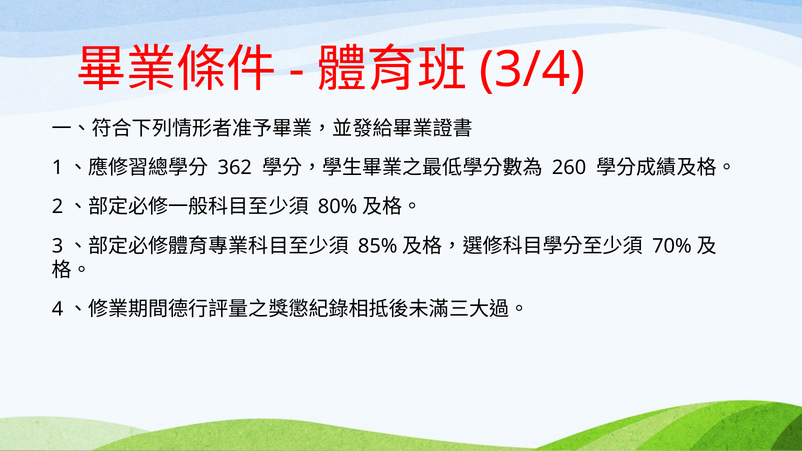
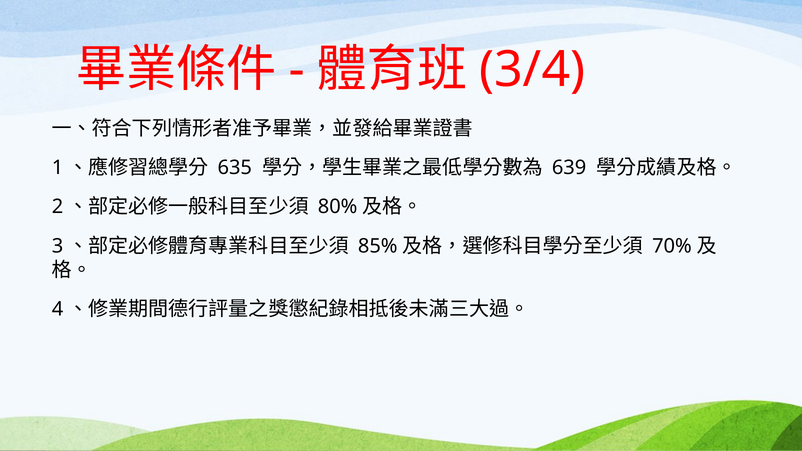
362: 362 -> 635 (235, 168)
260: 260 -> 639 (569, 168)
